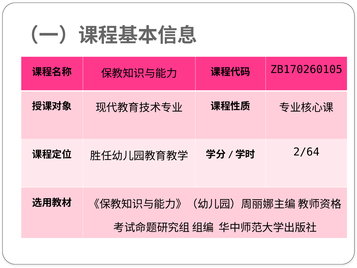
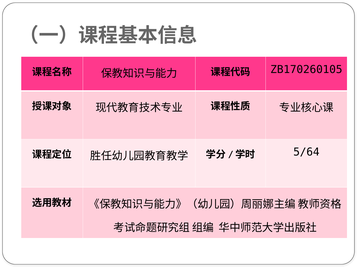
2/64: 2/64 -> 5/64 (306, 152)
